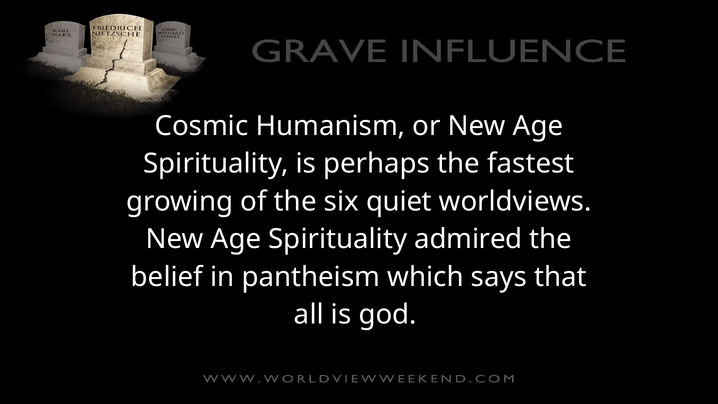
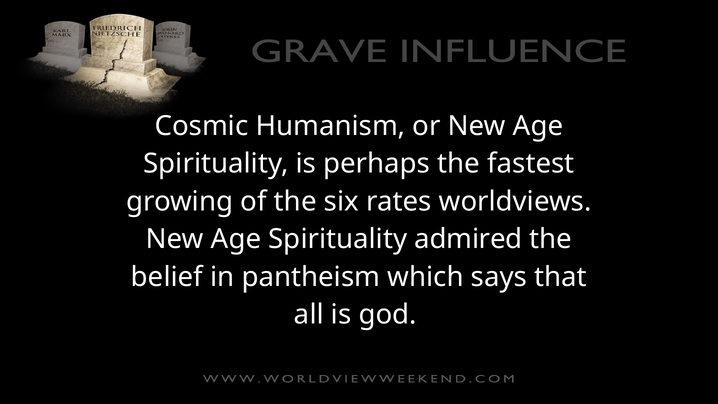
quiet: quiet -> rates (399, 201)
